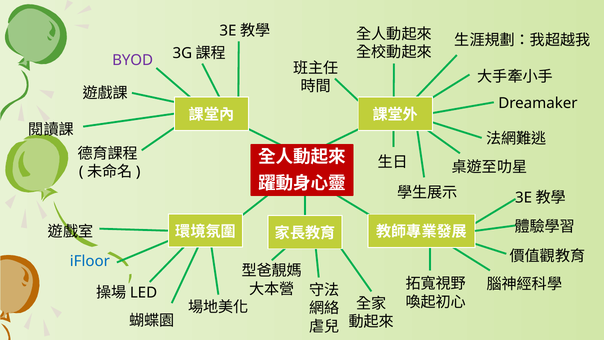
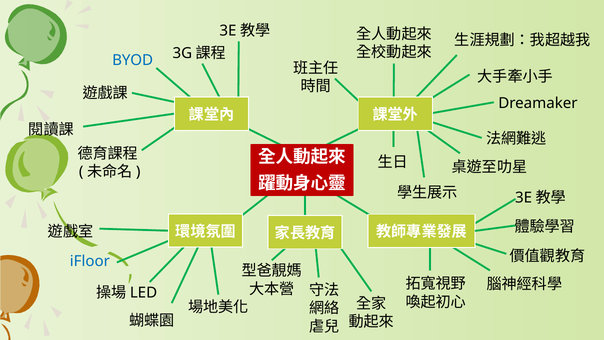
BYOD colour: purple -> blue (133, 60)
